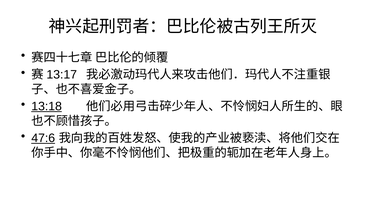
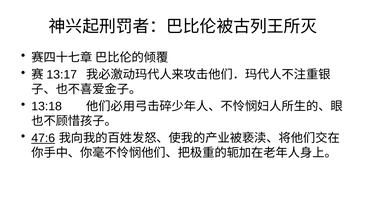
13:18 underline: present -> none (47, 106)
